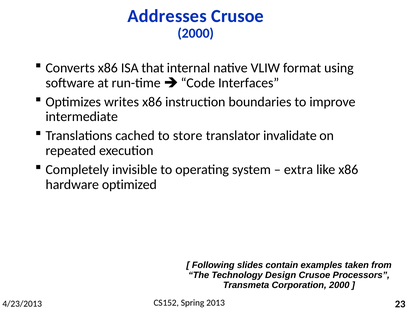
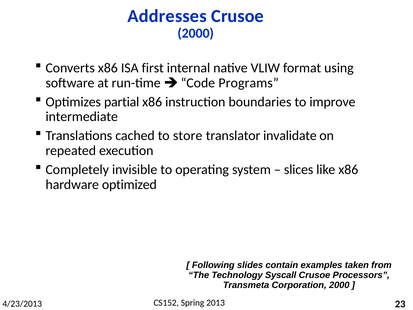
that: that -> first (153, 68)
Interfaces: Interfaces -> Programs (249, 83)
writes: writes -> partial (122, 102)
extra: extra -> slices (299, 170)
Design: Design -> Syscall (281, 275)
